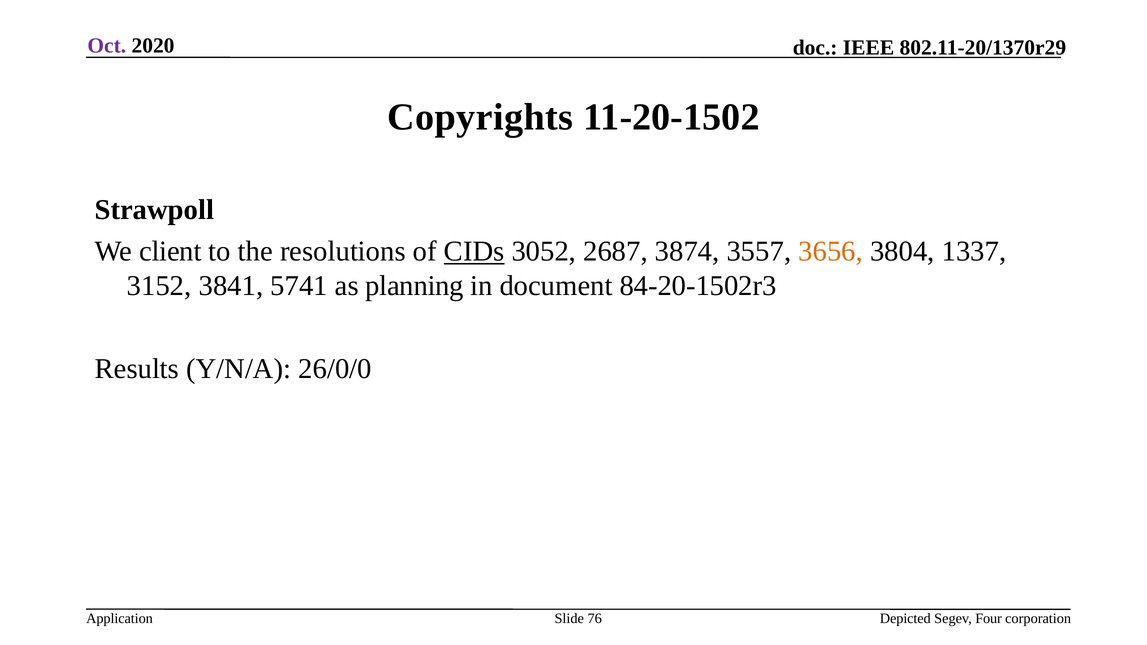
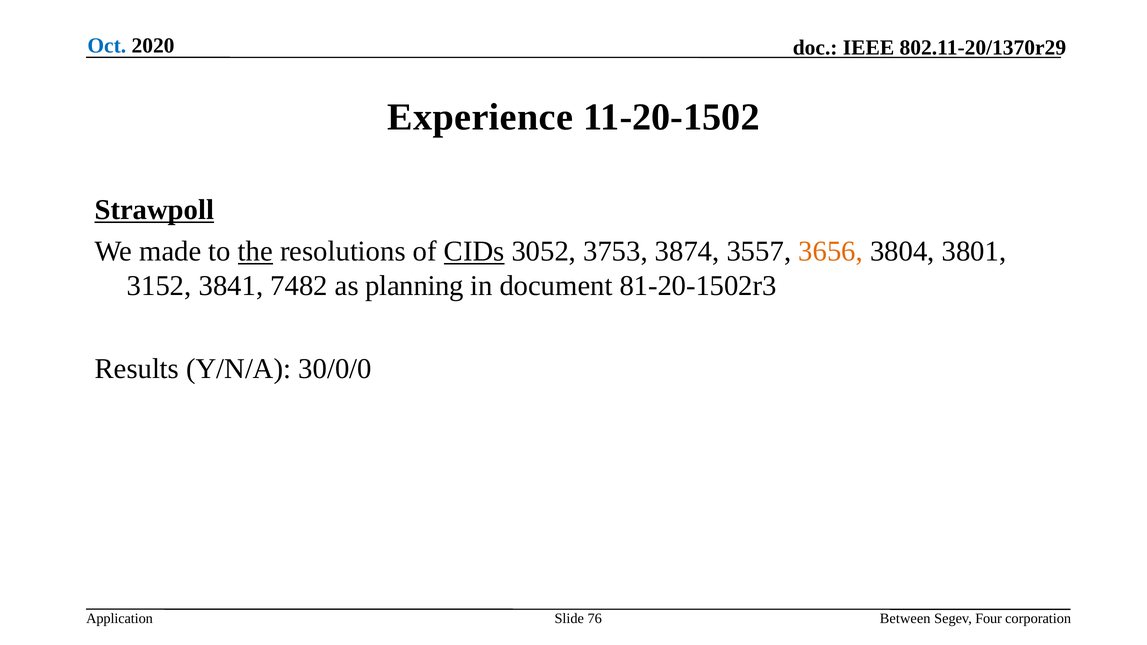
Oct colour: purple -> blue (107, 46)
Copyrights: Copyrights -> Experience (480, 117)
Strawpoll underline: none -> present (154, 210)
client: client -> made (170, 252)
the underline: none -> present (255, 252)
2687: 2687 -> 3753 (616, 252)
1337: 1337 -> 3801 (974, 252)
5741: 5741 -> 7482 (299, 286)
84-20-1502r3: 84-20-1502r3 -> 81-20-1502r3 (698, 286)
26/0/0: 26/0/0 -> 30/0/0 (335, 369)
Depicted: Depicted -> Between (905, 619)
